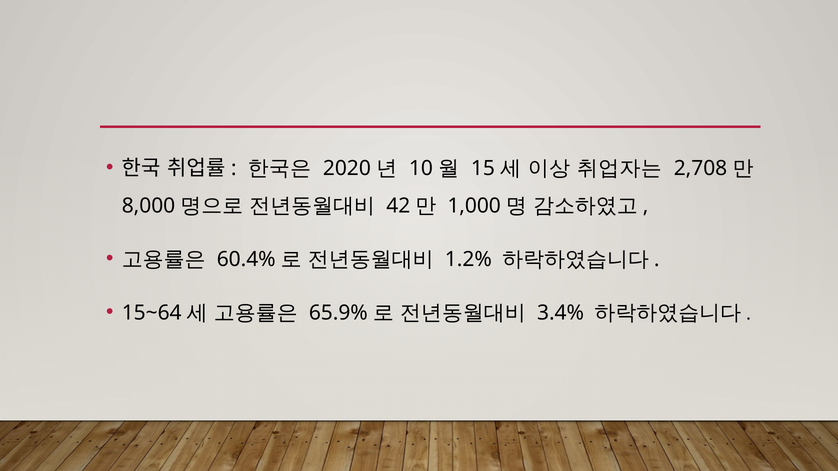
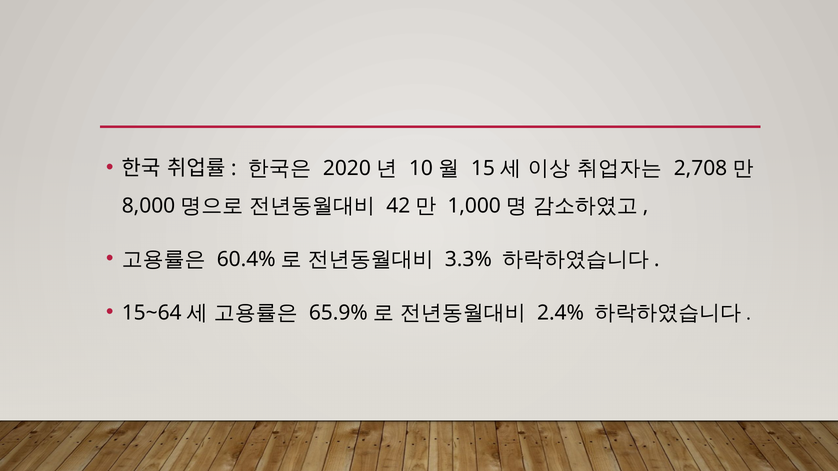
1.2%: 1.2% -> 3.3% (468, 259)
3.4%: 3.4% -> 2.4% (561, 313)
